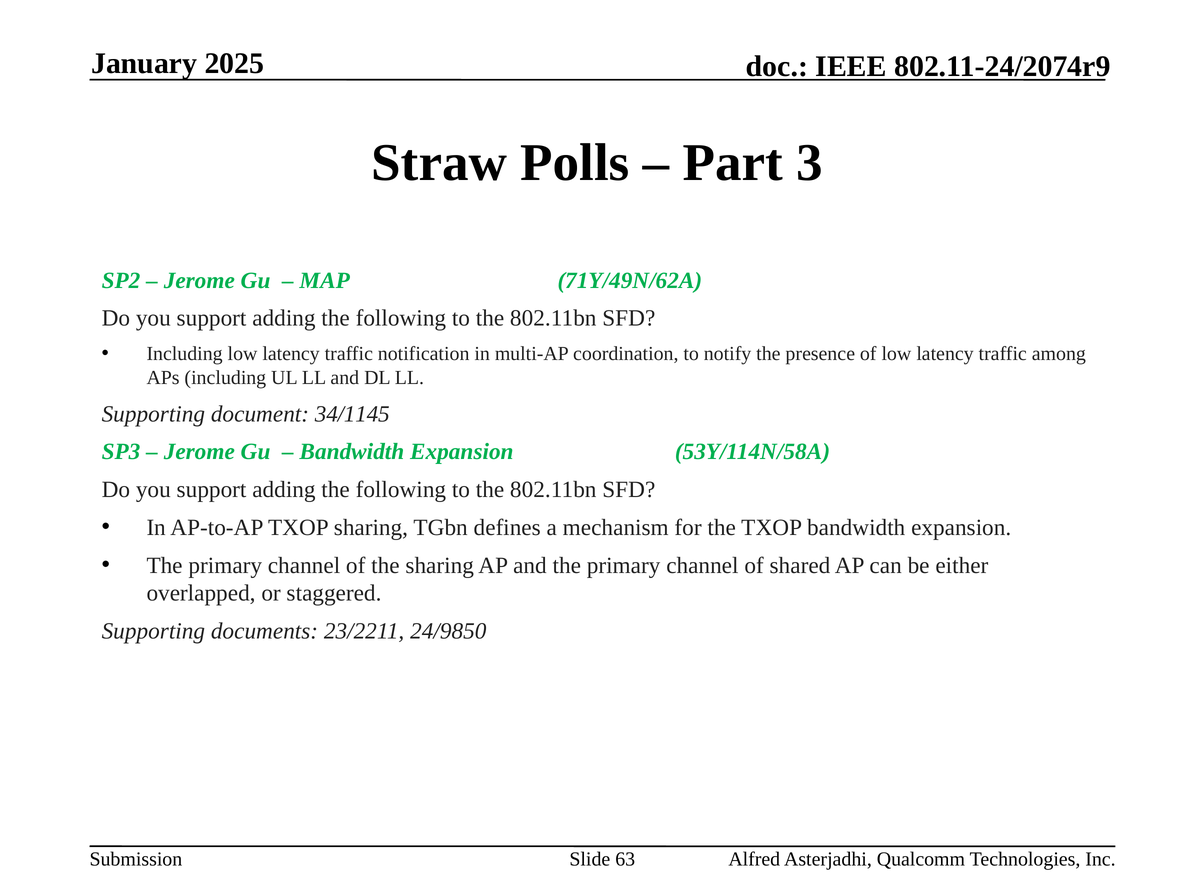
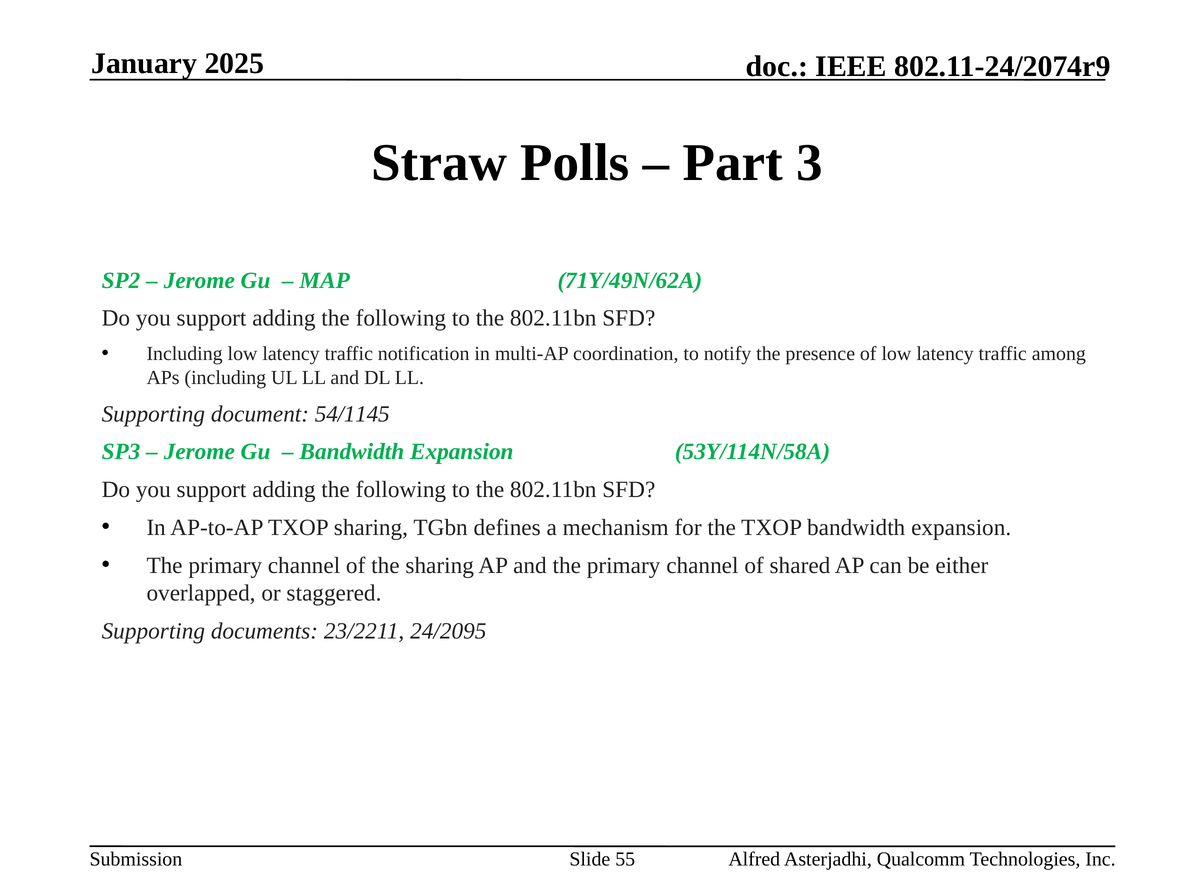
34/1145: 34/1145 -> 54/1145 (352, 414)
24/9850: 24/9850 -> 24/2095 (448, 631)
63: 63 -> 55 (625, 860)
